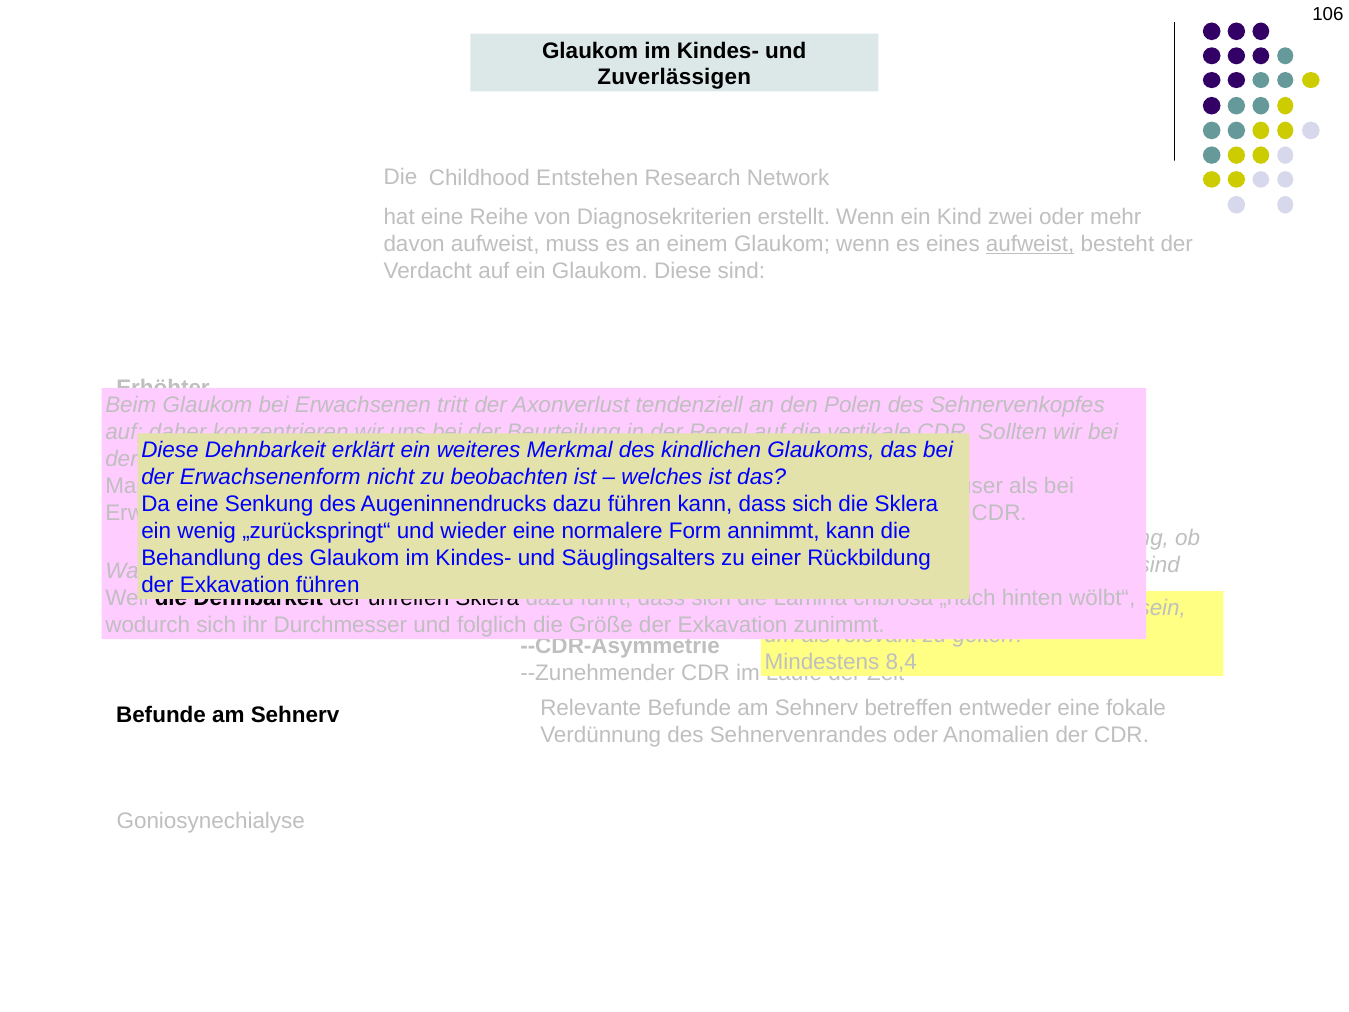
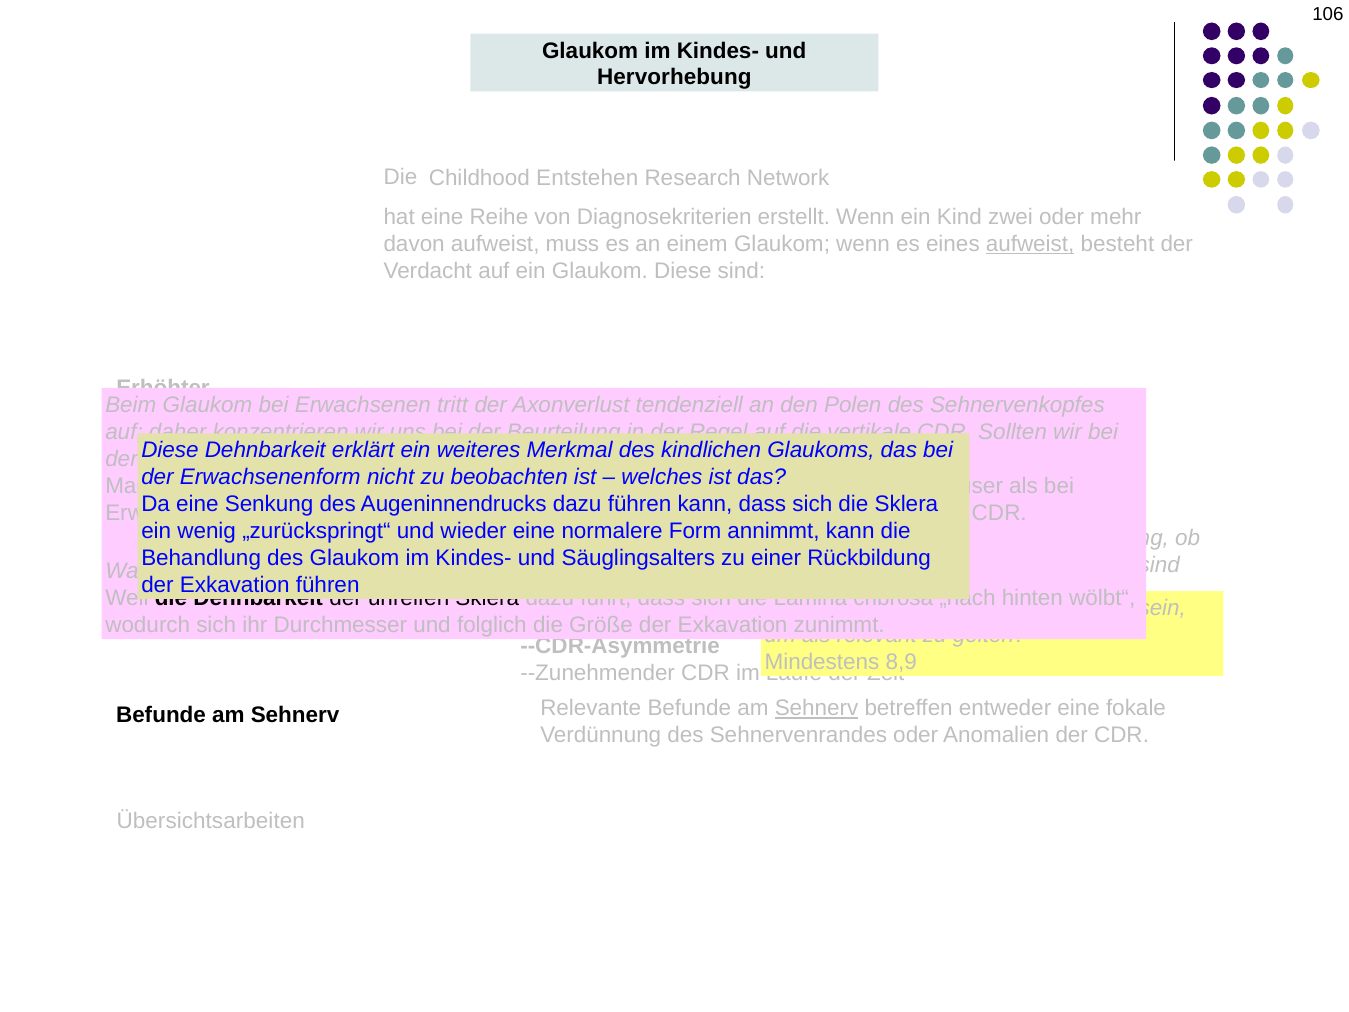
Zuverlässigen: Zuverlässigen -> Hervorhebung (674, 78)
8,4: 8,4 -> 8,9 (901, 662)
Sehnerv underline: none -> present (817, 708)
Goniosynechialyse: Goniosynechialyse -> Übersichtsarbeiten (211, 821)
